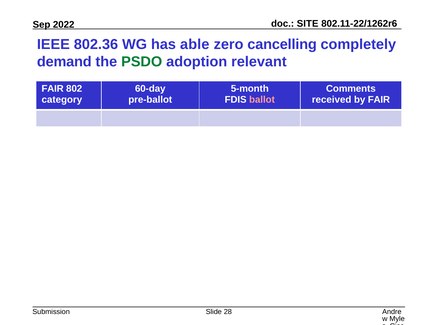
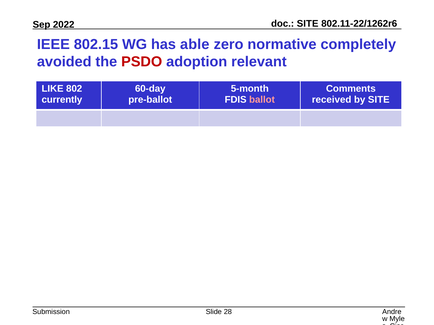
802.36: 802.36 -> 802.15 (96, 44)
cancelling: cancelling -> normative (282, 44)
demand: demand -> avoided (64, 62)
PSDO colour: green -> red (142, 62)
FAIR: FAIR -> LIKE (53, 89)
category: category -> currently (62, 100)
by FAIR: FAIR -> SITE (379, 100)
